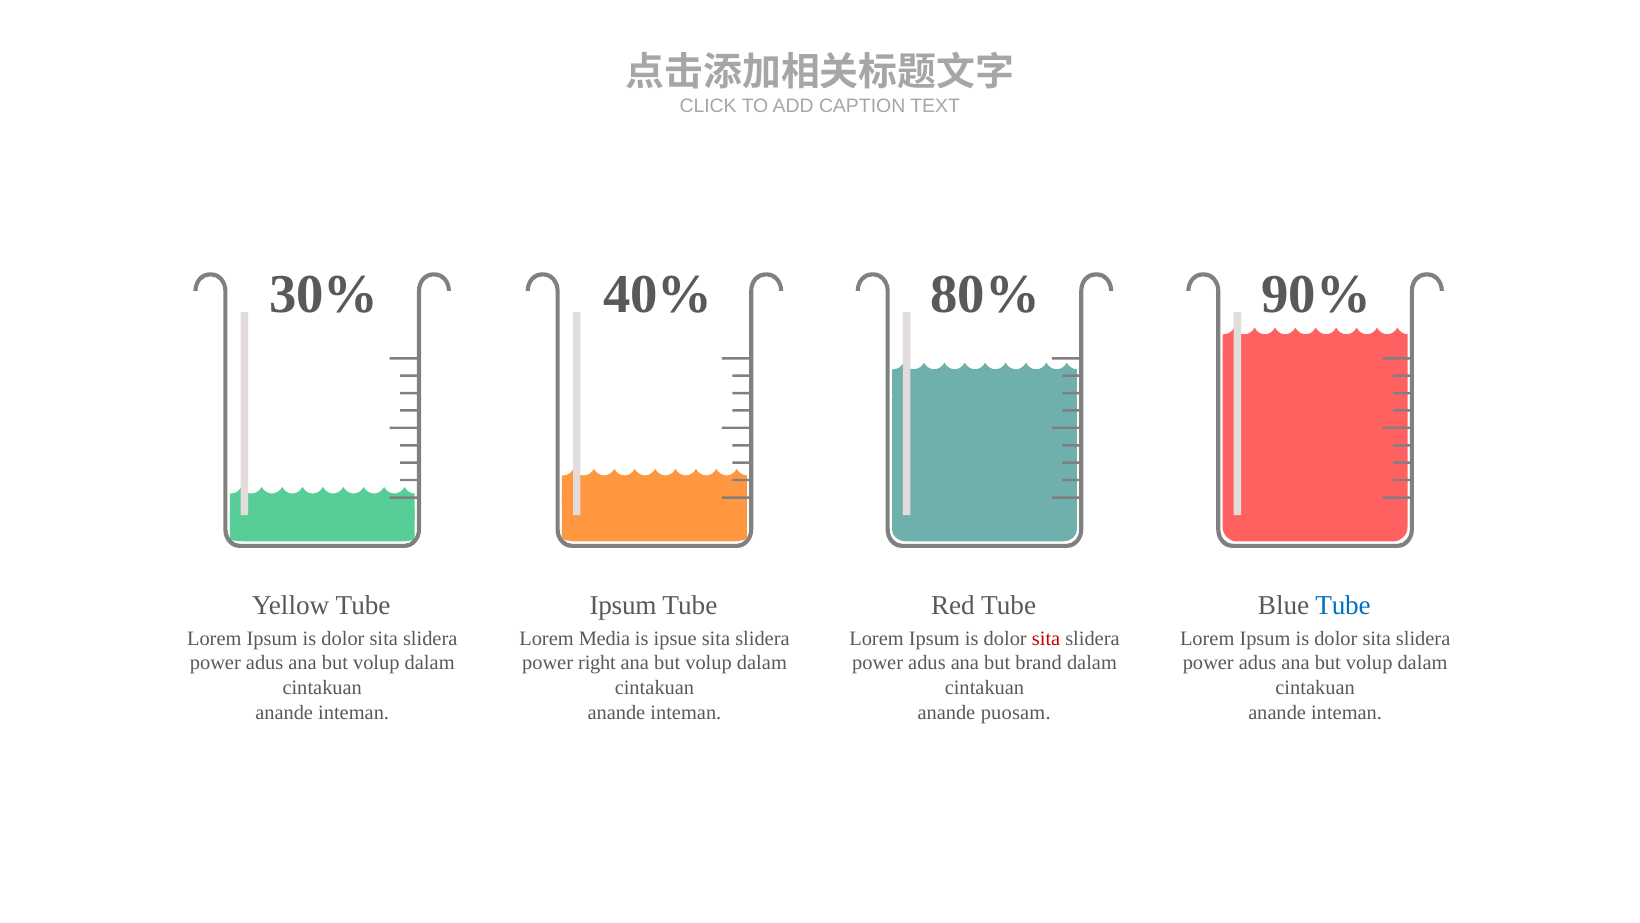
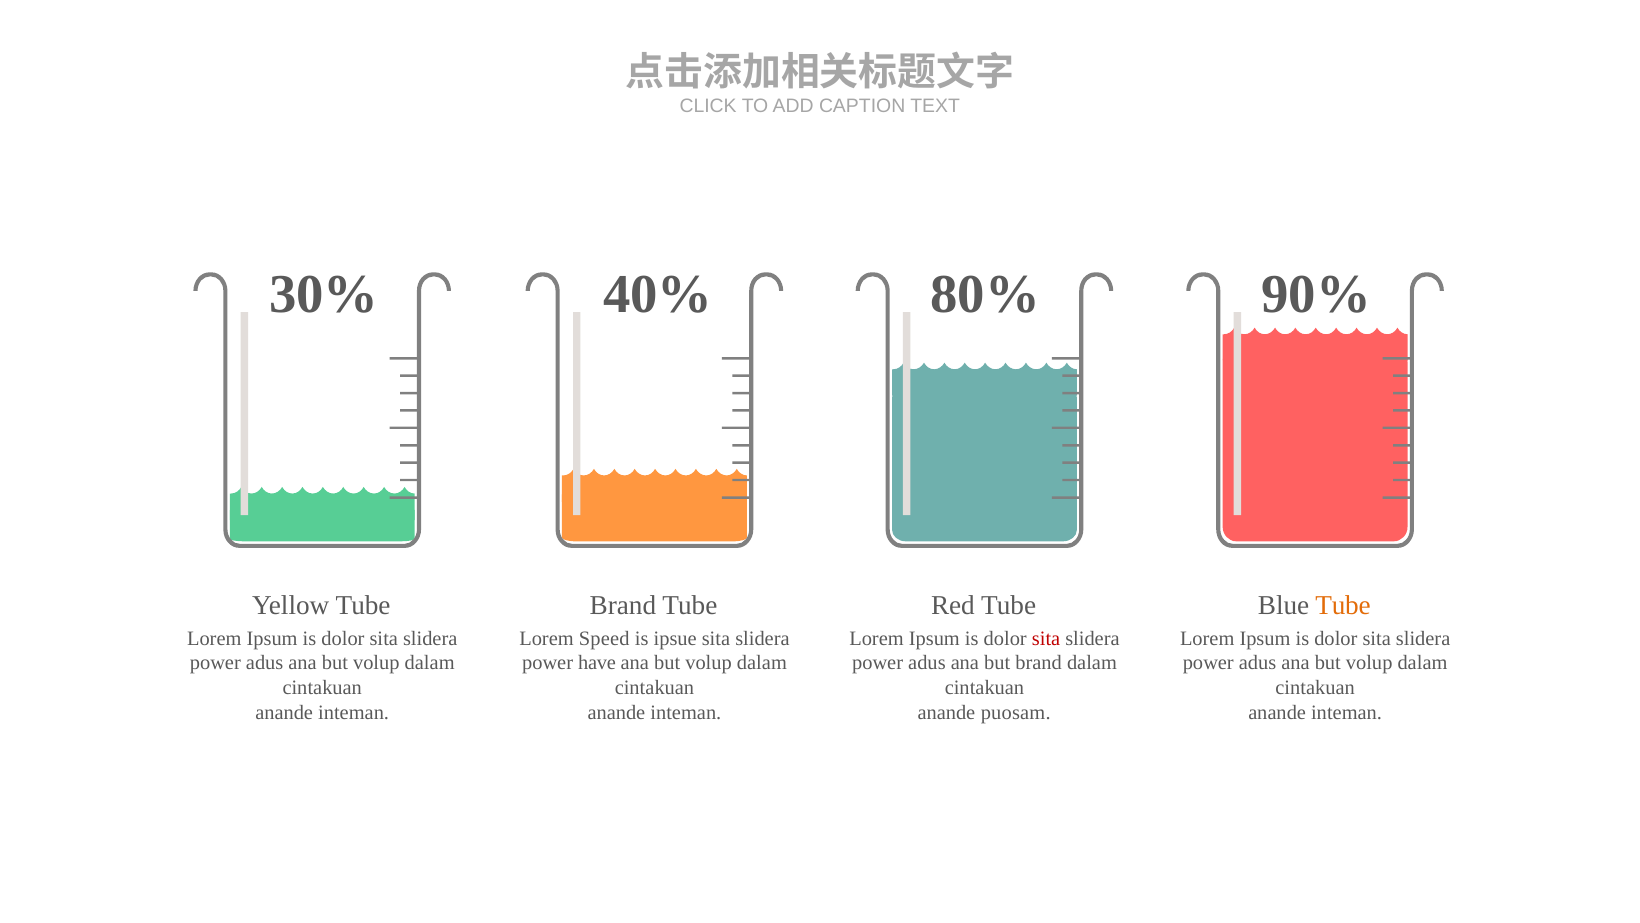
Ipsum: Ipsum -> Brand (623, 605)
Tube colour: blue -> orange (1343, 605)
Media: Media -> Speed (604, 638)
right: right -> have (597, 663)
